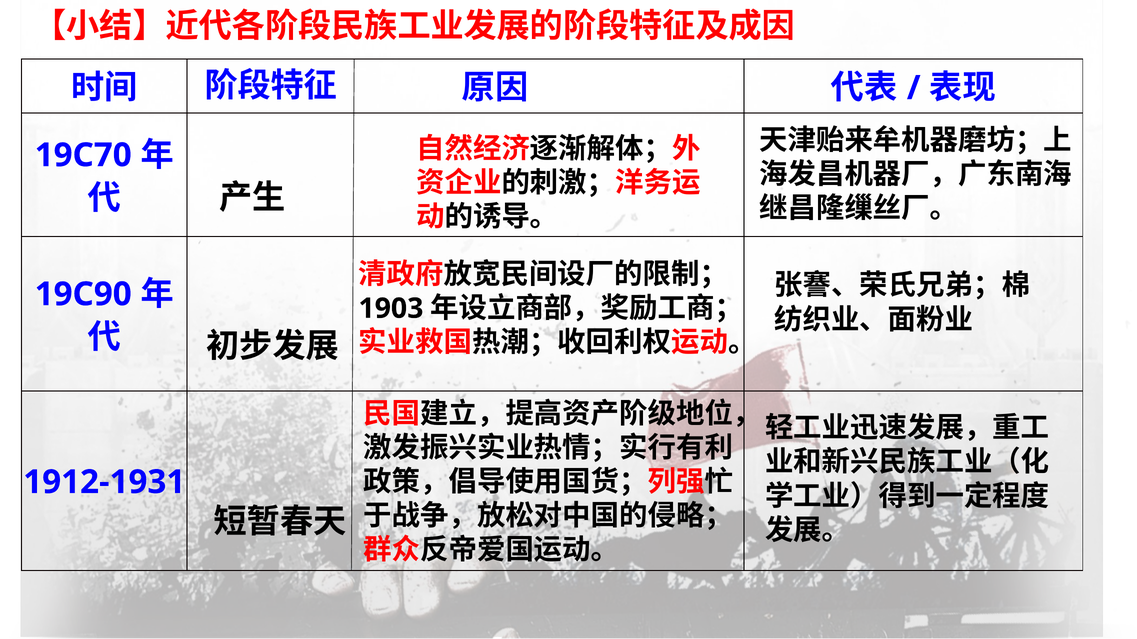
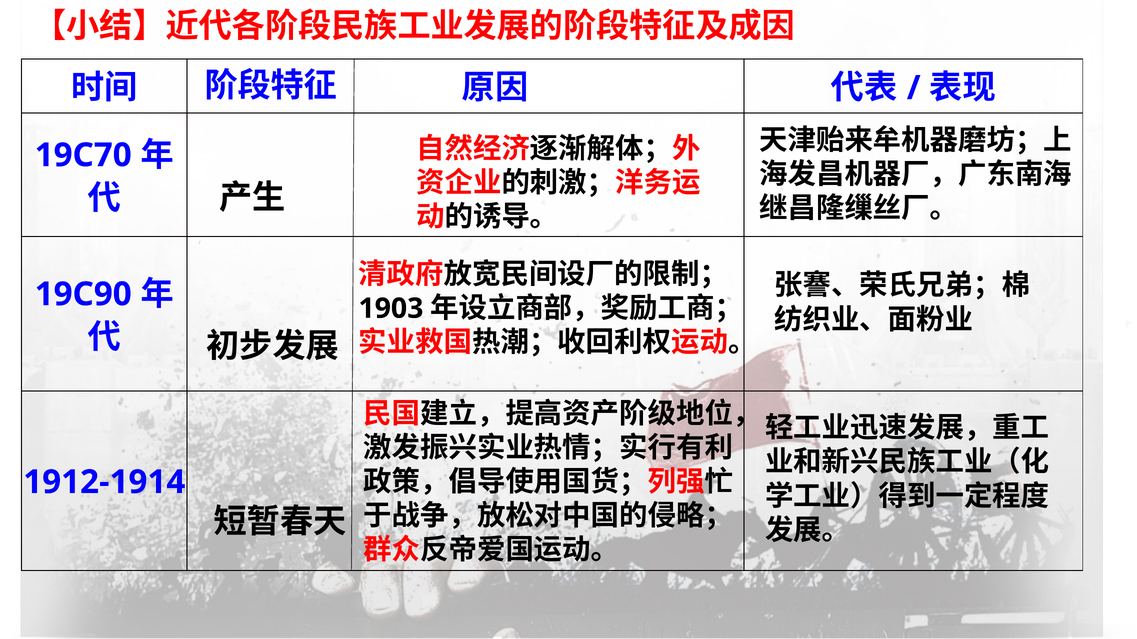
1912-1931: 1912-1931 -> 1912-1914 (104, 483)
